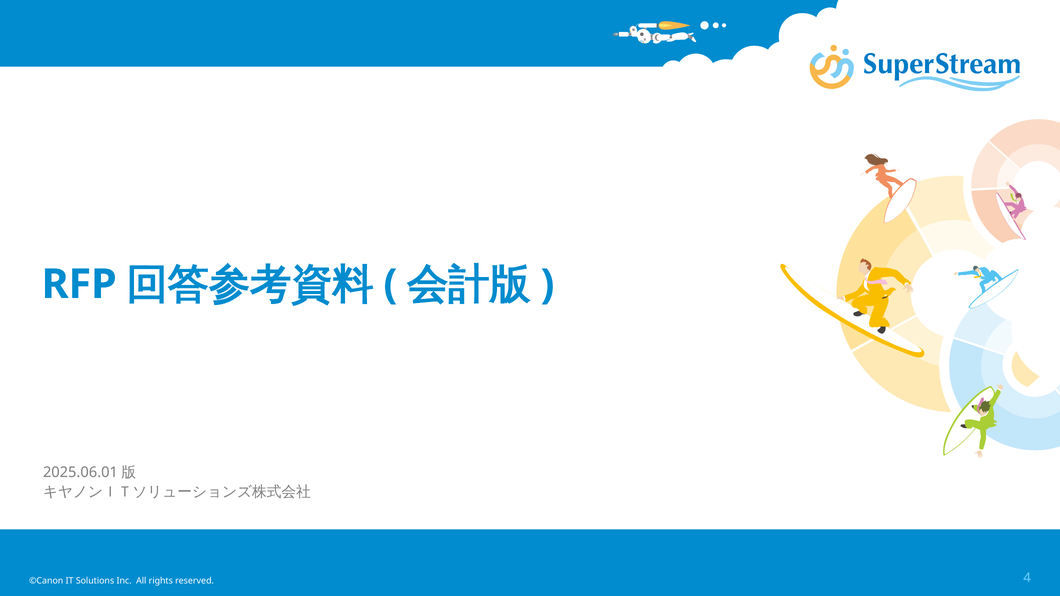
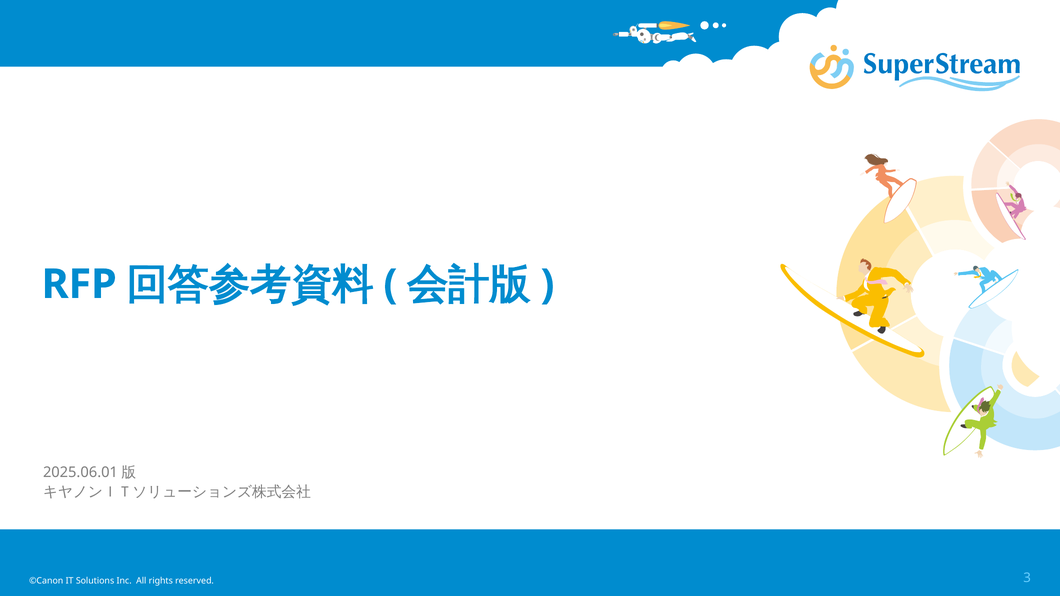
4: 4 -> 3 (1027, 578)
